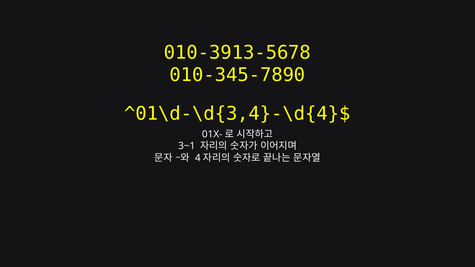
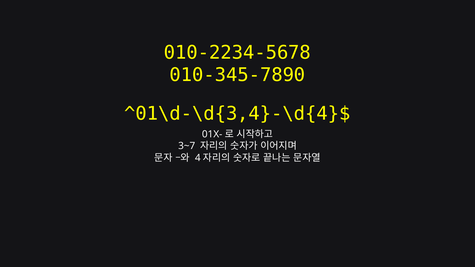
010-3913-5678: 010-3913-5678 -> 010-2234-5678 (237, 53)
3~1: 3~1 -> 3~7 (187, 146)
